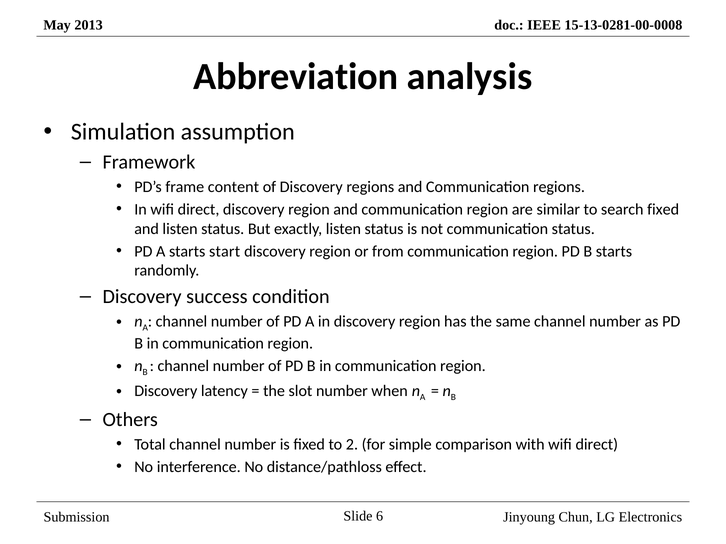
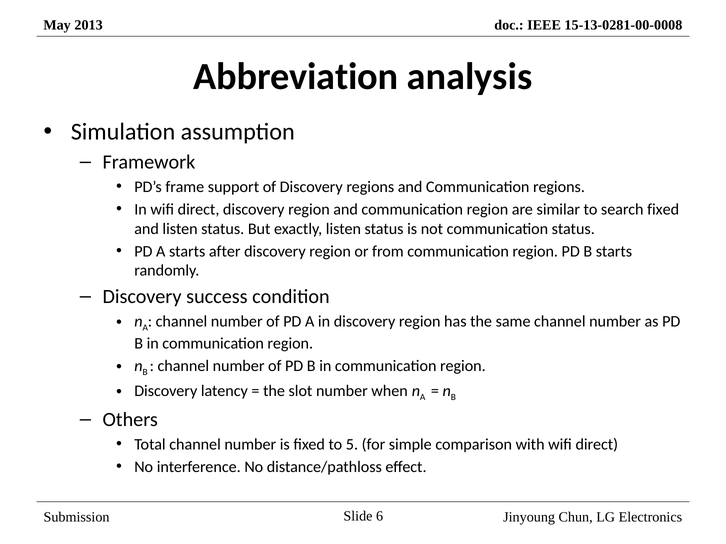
content: content -> support (233, 187)
start: start -> after (225, 252)
2: 2 -> 5 (352, 445)
